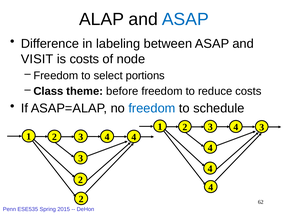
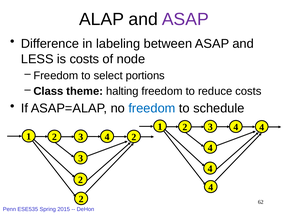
ASAP colour: blue -> purple (185, 19)
VISIT: VISIT -> LESS (37, 59)
before: before -> halting (122, 91)
1 3: 3 -> 4 (262, 127)
1 4: 4 -> 2 (134, 137)
